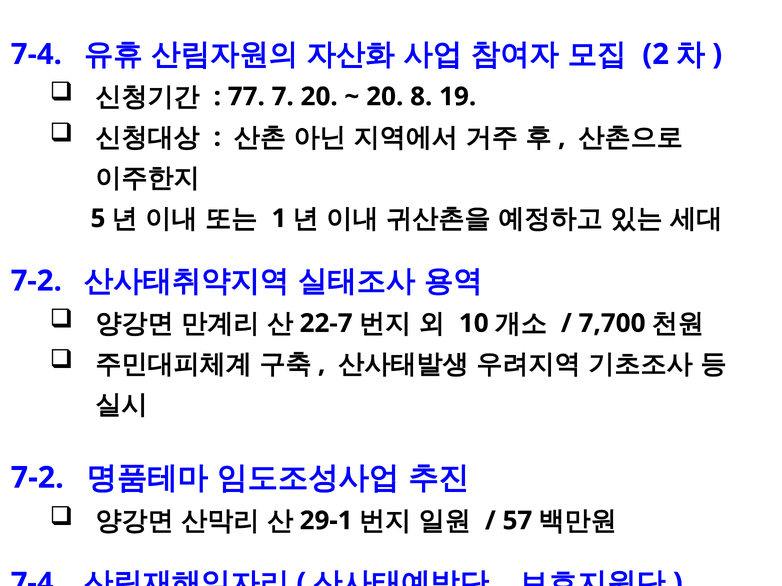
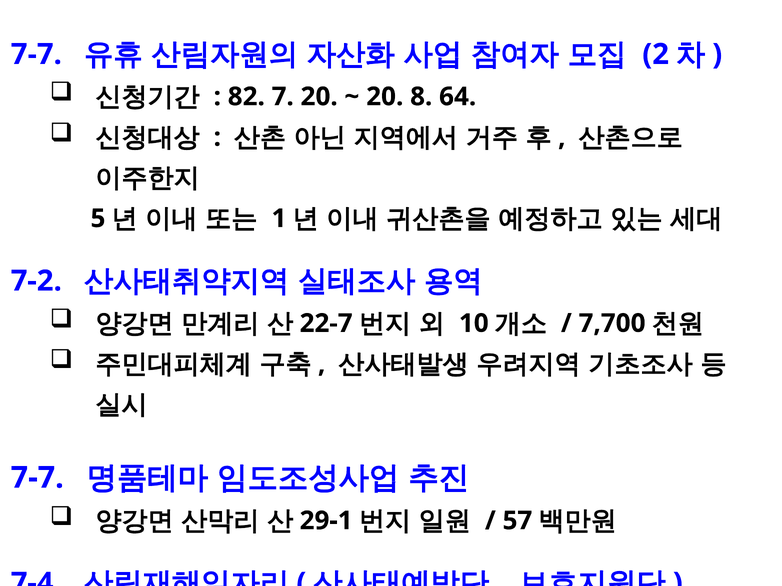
7-4: 7-4 -> 7-7 (36, 54)
77: 77 -> 82 (246, 97)
19: 19 -> 64 (458, 97)
7-2: 7-2 -> 7-7 (37, 478)
